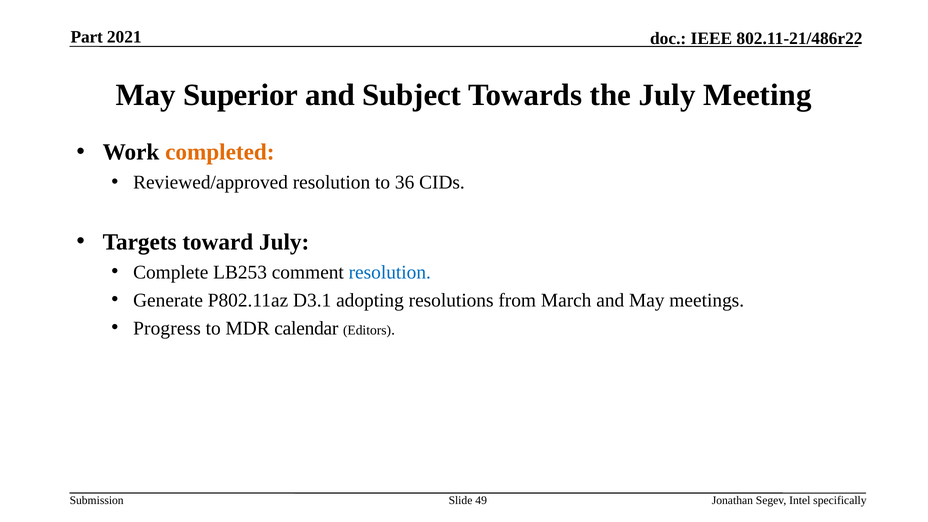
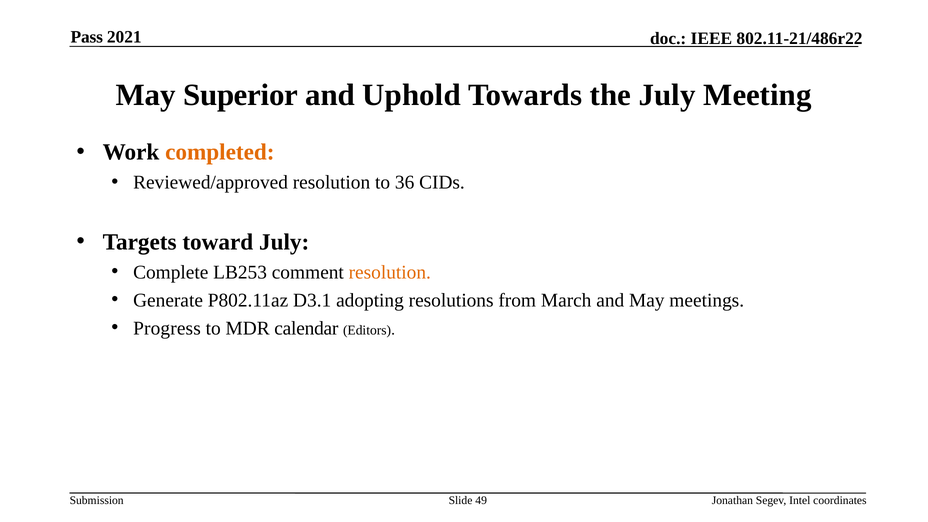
Part: Part -> Pass (87, 37)
Subject: Subject -> Uphold (412, 95)
resolution colour: blue -> orange (390, 272)
specifically: specifically -> coordinates (840, 501)
